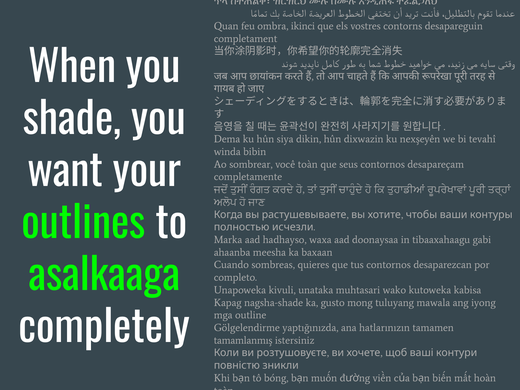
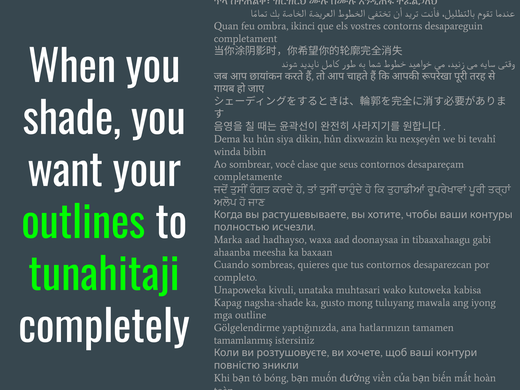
você toàn: toàn -> clase (308, 164)
asalkaaga: asalkaaga -> tunahitaji (104, 276)
